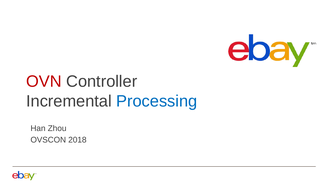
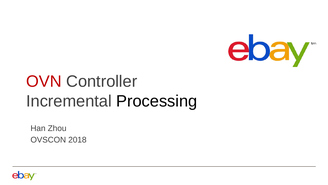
Processing colour: blue -> black (157, 101)
